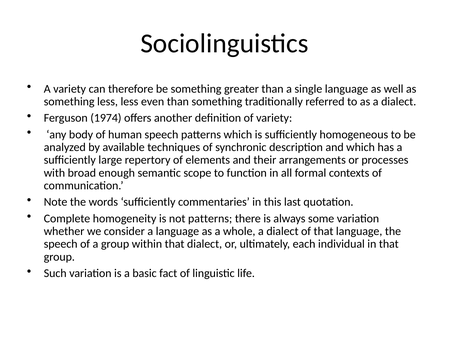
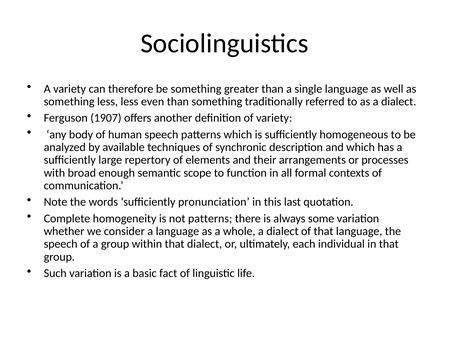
1974: 1974 -> 1907 (106, 118)
commentaries: commentaries -> pronunciation (214, 202)
